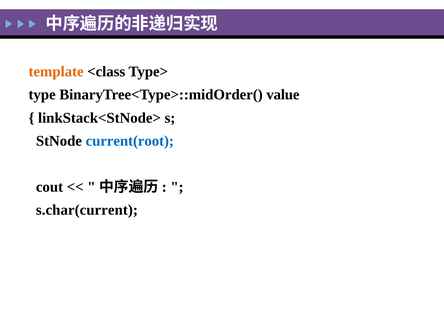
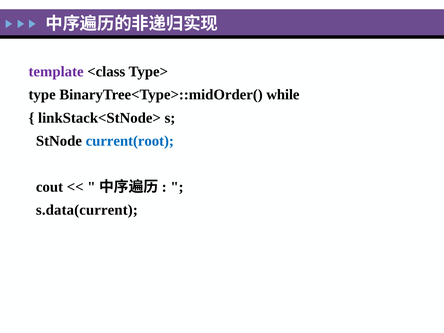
template colour: orange -> purple (56, 72)
value: value -> while (283, 95)
s.char(current: s.char(current -> s.data(current (87, 210)
